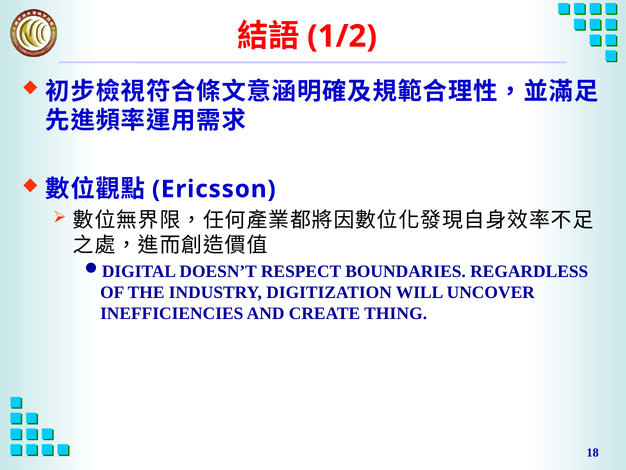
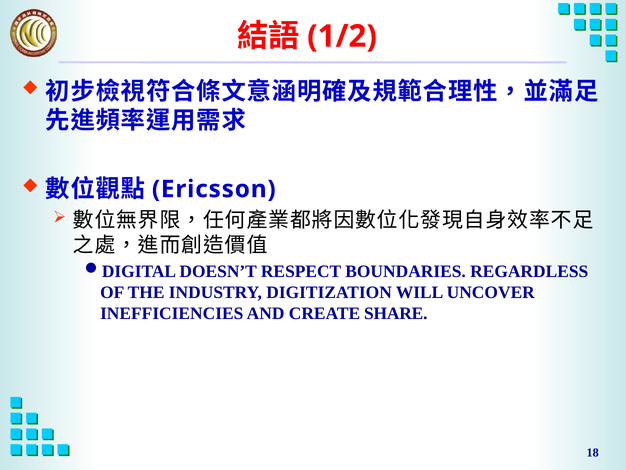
THING: THING -> SHARE (396, 313)
